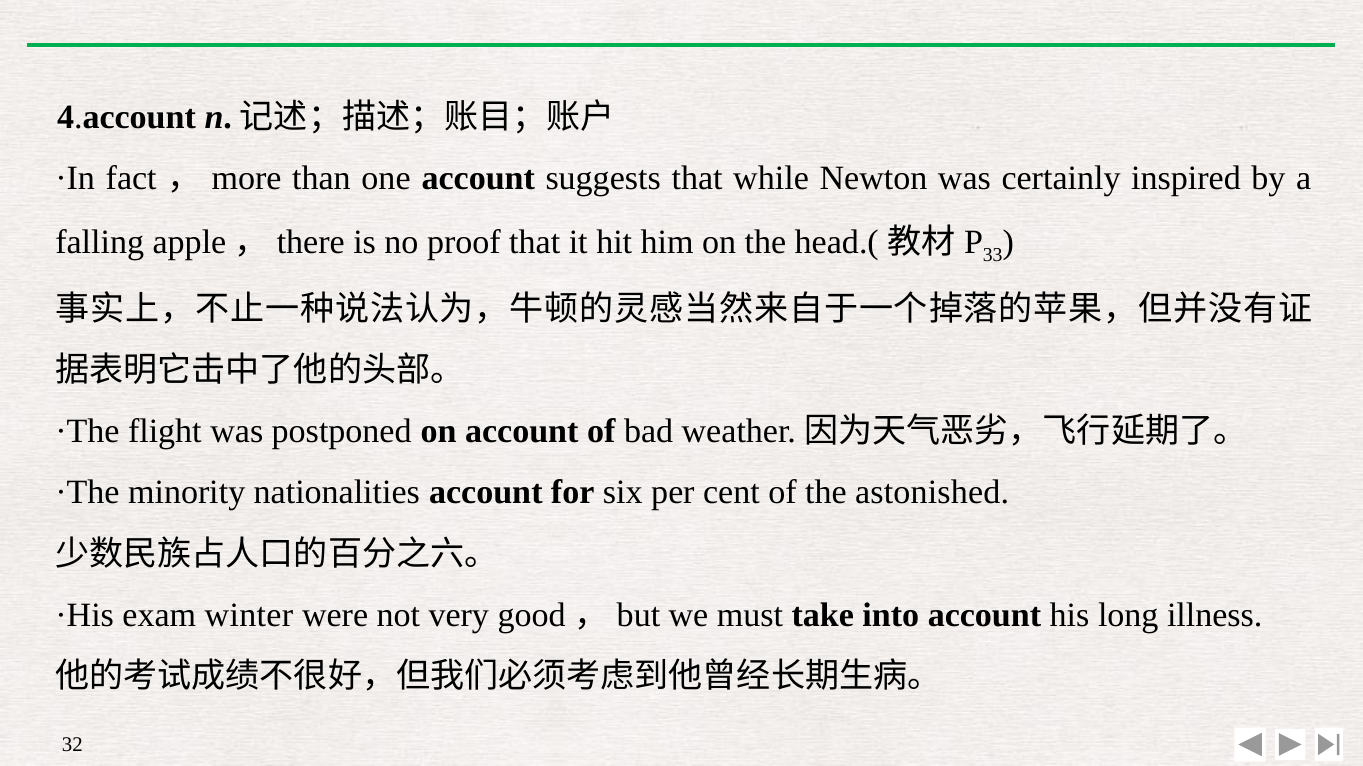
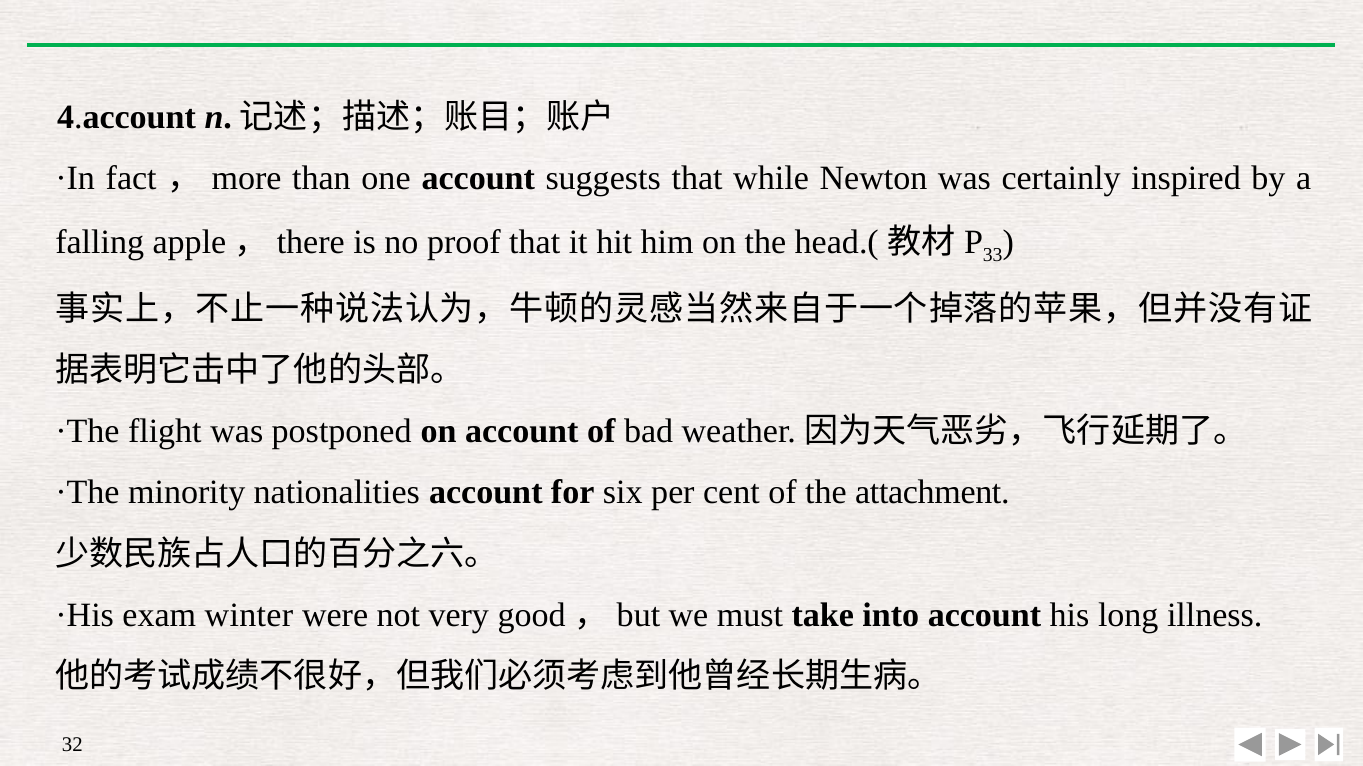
astonished: astonished -> attachment (932, 493)
